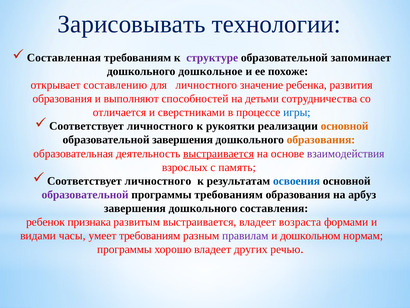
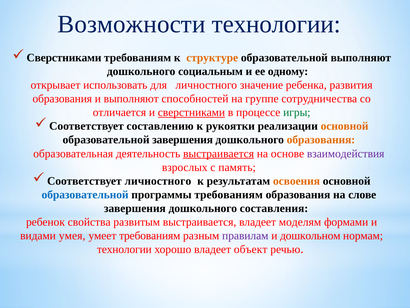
Зарисовывать: Зарисовывать -> Возможности (132, 24)
Составленная: Составленная -> Сверстниками (64, 58)
структуре colour: purple -> orange (212, 58)
образовательной запоминает: запоминает -> выполняют (361, 58)
дошкольное: дошкольное -> социальным (210, 71)
похоже: похоже -> одному (288, 71)
составлению: составлению -> использовать (115, 85)
детьми: детьми -> группе (262, 99)
сверстниками underline: none -> present (191, 112)
игры colour: blue -> green (297, 112)
личностного: личностного -> составлению (160, 126)
освоения colour: blue -> orange (296, 181)
образовательной colour: purple -> blue (85, 194)
арбуз: арбуз -> слове (362, 194)
признака: признака -> свойства (89, 222)
возраста: возраста -> моделям (300, 222)
часы: часы -> умея (72, 235)
программы: программы -> технологии (124, 249)
других: других -> объект (251, 249)
